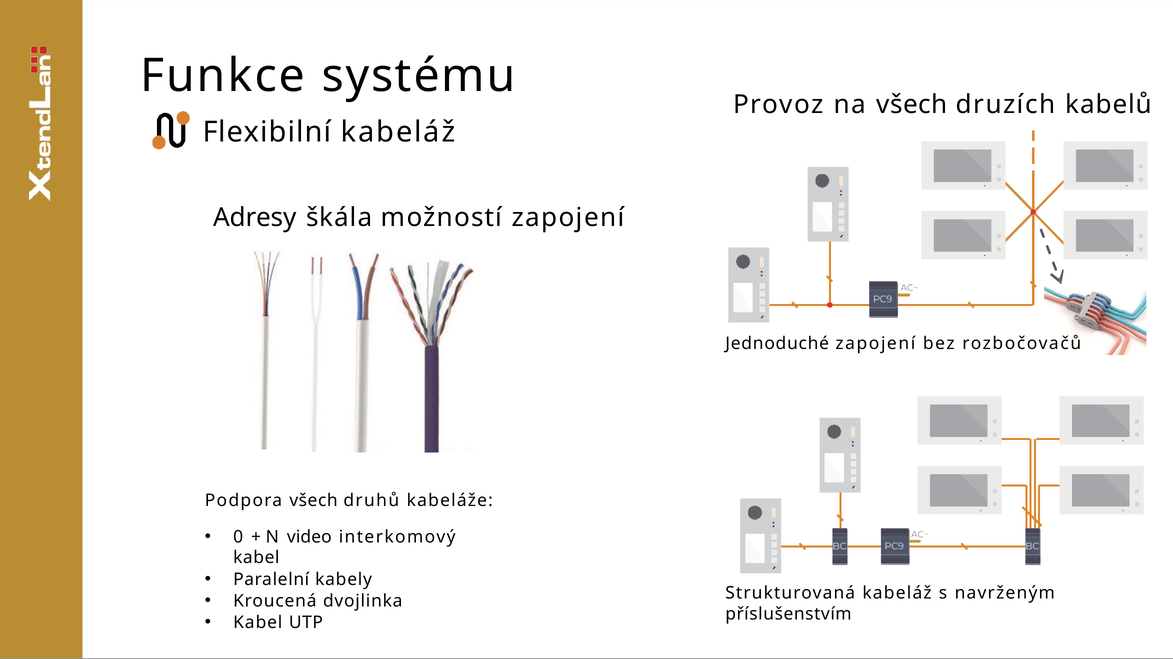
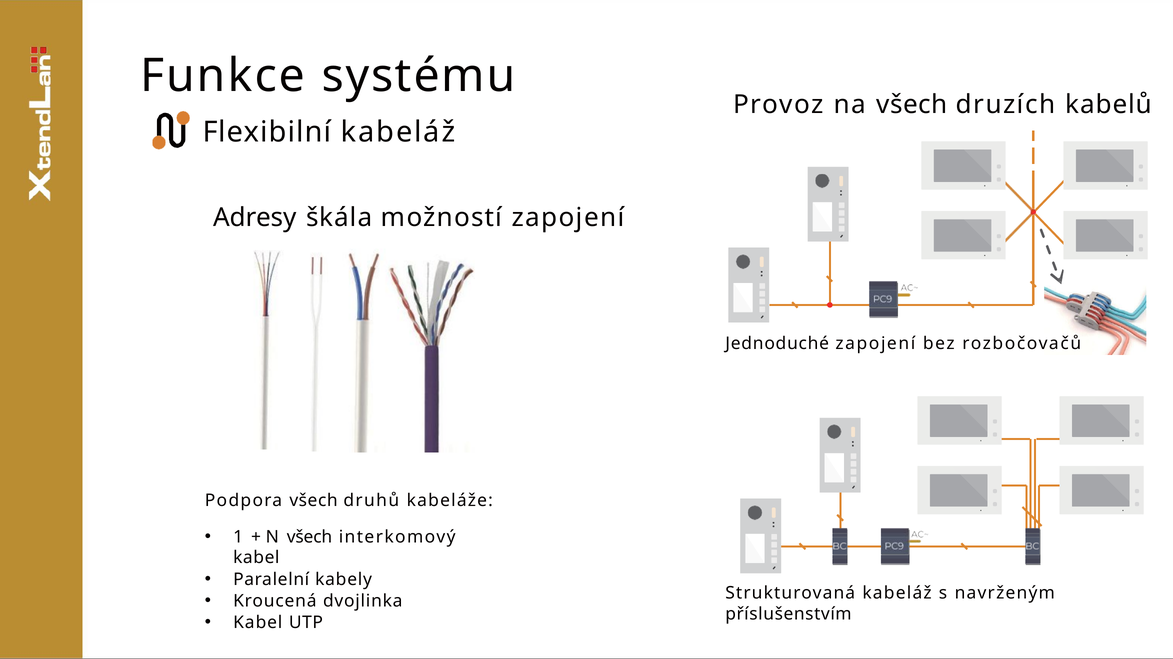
0: 0 -> 1 (238, 537)
N video: video -> všech (309, 537)
